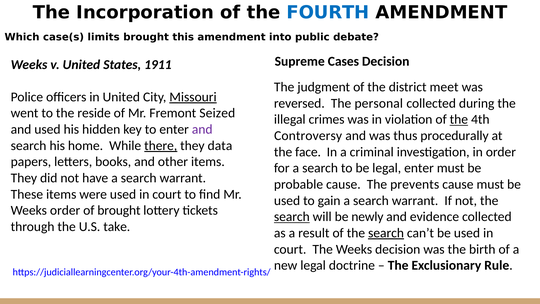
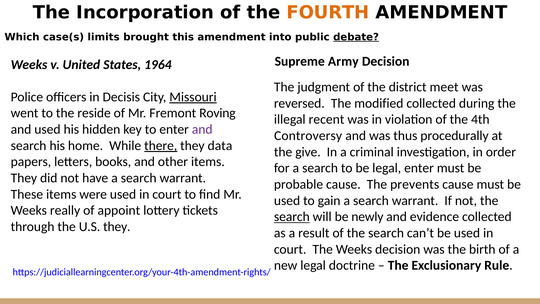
FOURTH colour: blue -> orange (328, 13)
debate underline: none -> present (356, 37)
Cases: Cases -> Army (343, 61)
1911: 1911 -> 1964 (158, 65)
in United: United -> Decisis (121, 97)
personal: personal -> modified (379, 103)
Seized: Seized -> Roving (217, 113)
crimes: crimes -> recent (326, 119)
the underline: present -> none (459, 119)
face: face -> give (308, 152)
Weeks order: order -> really (65, 210)
of brought: brought -> appoint (119, 210)
U.S take: take -> they (117, 227)
search underline: present -> none (386, 233)
